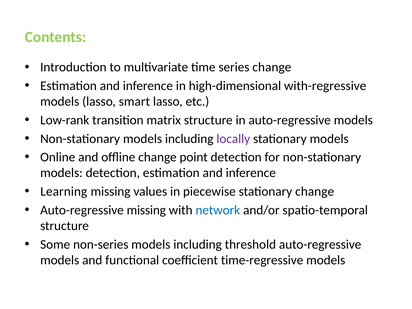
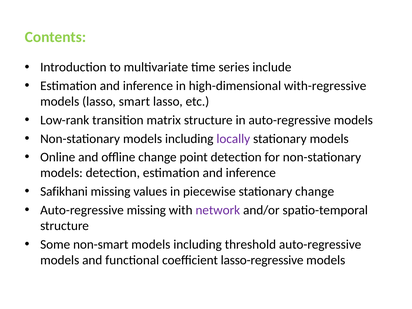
series change: change -> include (272, 67)
Learning: Learning -> Safikhani (64, 192)
network colour: blue -> purple (218, 210)
non-series: non-series -> non-smart (101, 244)
time-regressive: time-regressive -> lasso-regressive (262, 260)
